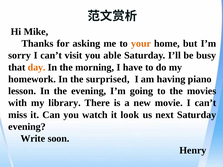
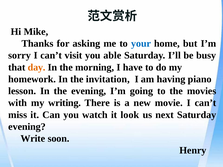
your colour: orange -> blue (141, 44)
surprised: surprised -> invitation (108, 79)
library: library -> writing (65, 103)
